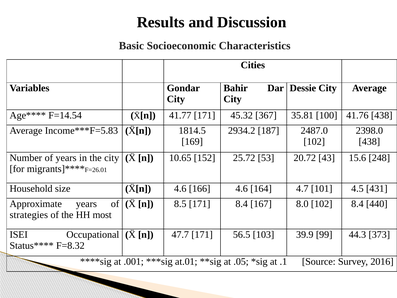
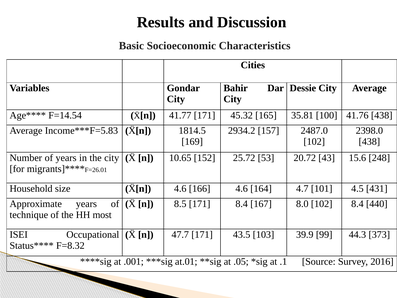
367: 367 -> 165 (266, 115)
187: 187 -> 157 (268, 131)
strategies: strategies -> technique (29, 215)
56.5: 56.5 -> 43.5 (242, 234)
